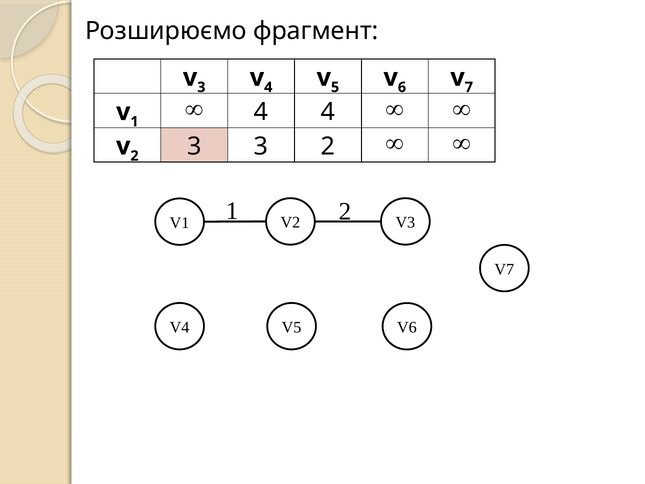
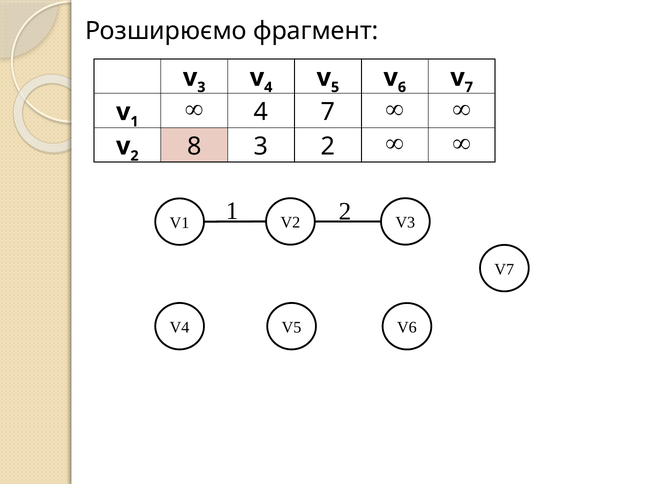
4 4: 4 -> 7 (328, 112)
2 3: 3 -> 8 (194, 146)
